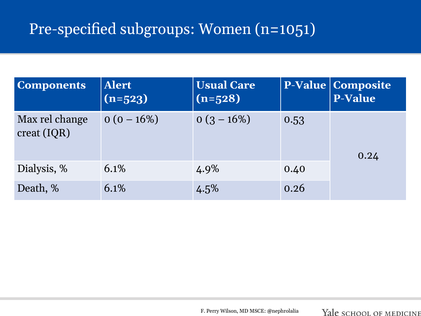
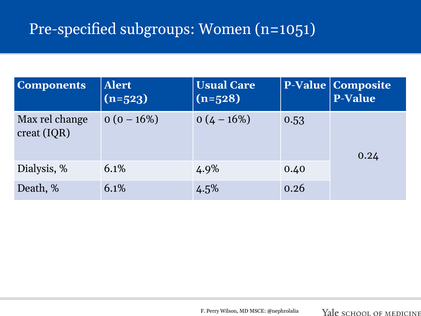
3: 3 -> 4 (210, 119)
